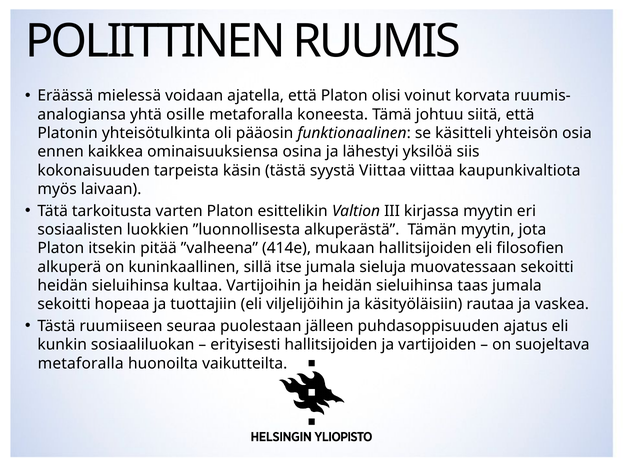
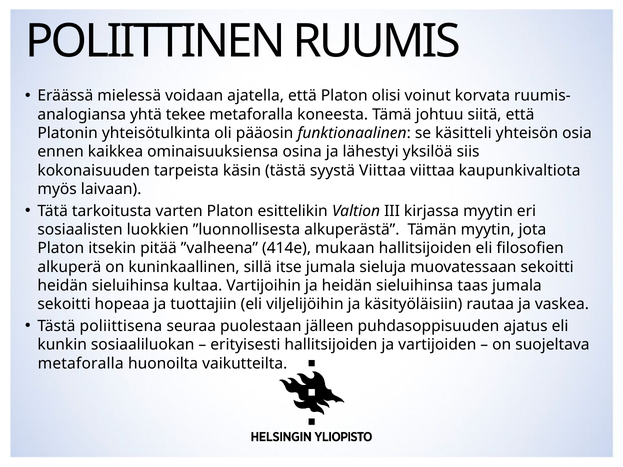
osille: osille -> tekee (186, 114)
ruumiiseen: ruumiiseen -> poliittisena (121, 326)
